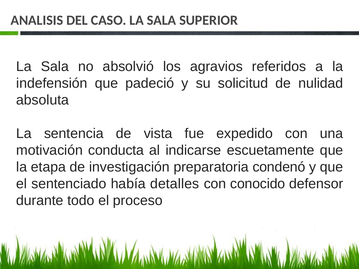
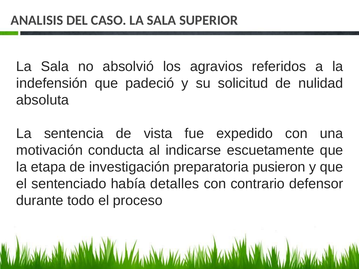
condenó: condenó -> pusieron (279, 167)
conocido: conocido -> contrario (258, 184)
